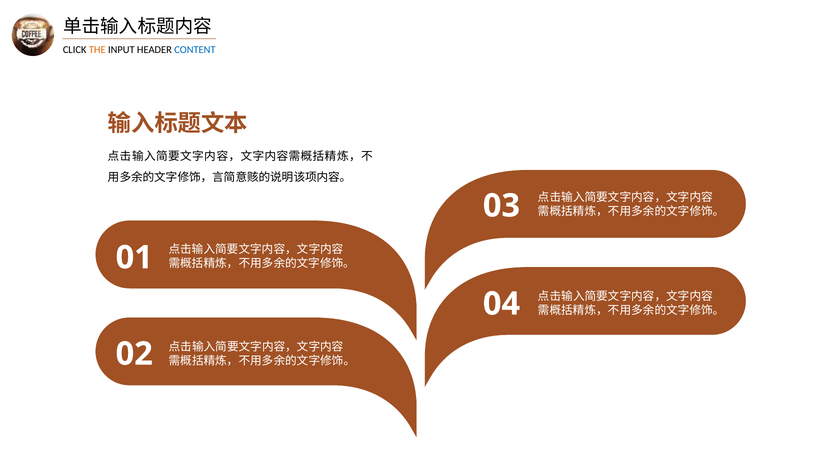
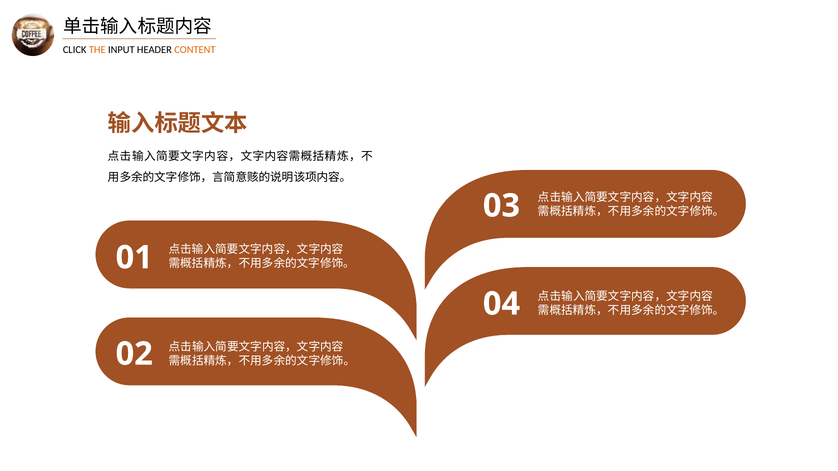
CONTENT colour: blue -> orange (195, 50)
